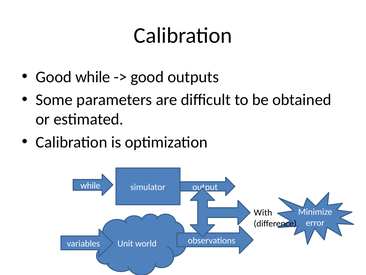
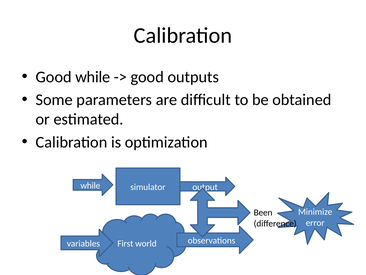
With: With -> Been (263, 212)
Unit: Unit -> First (125, 243)
